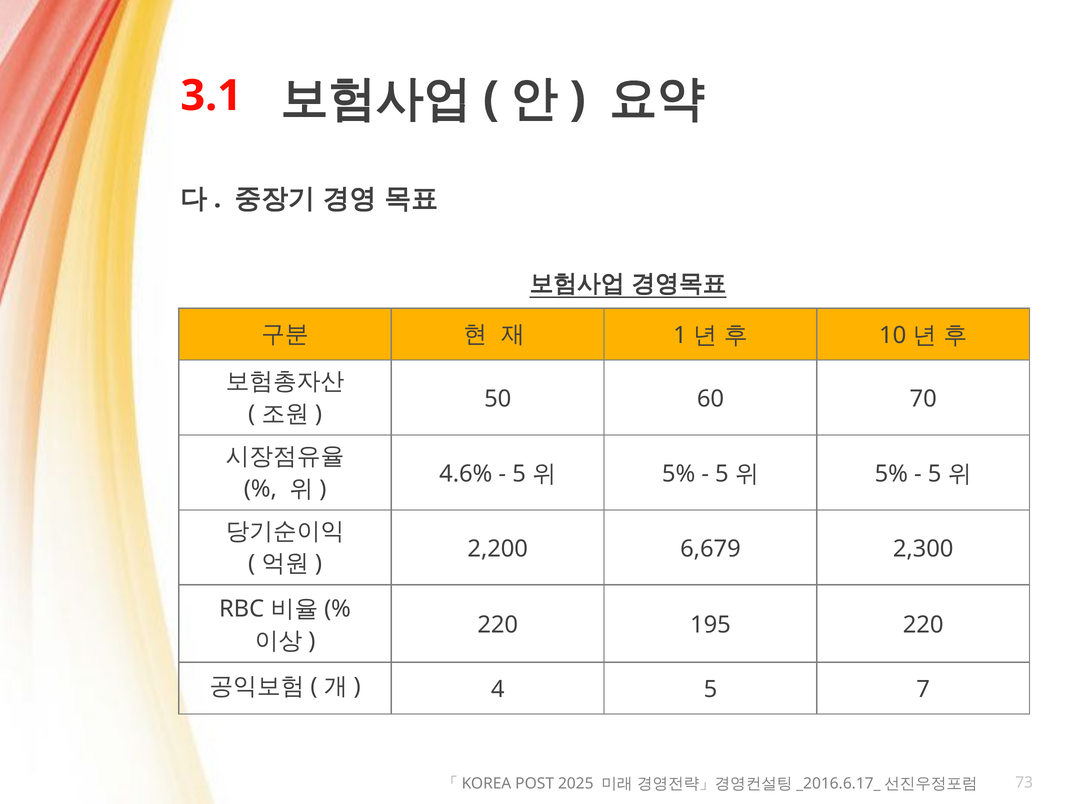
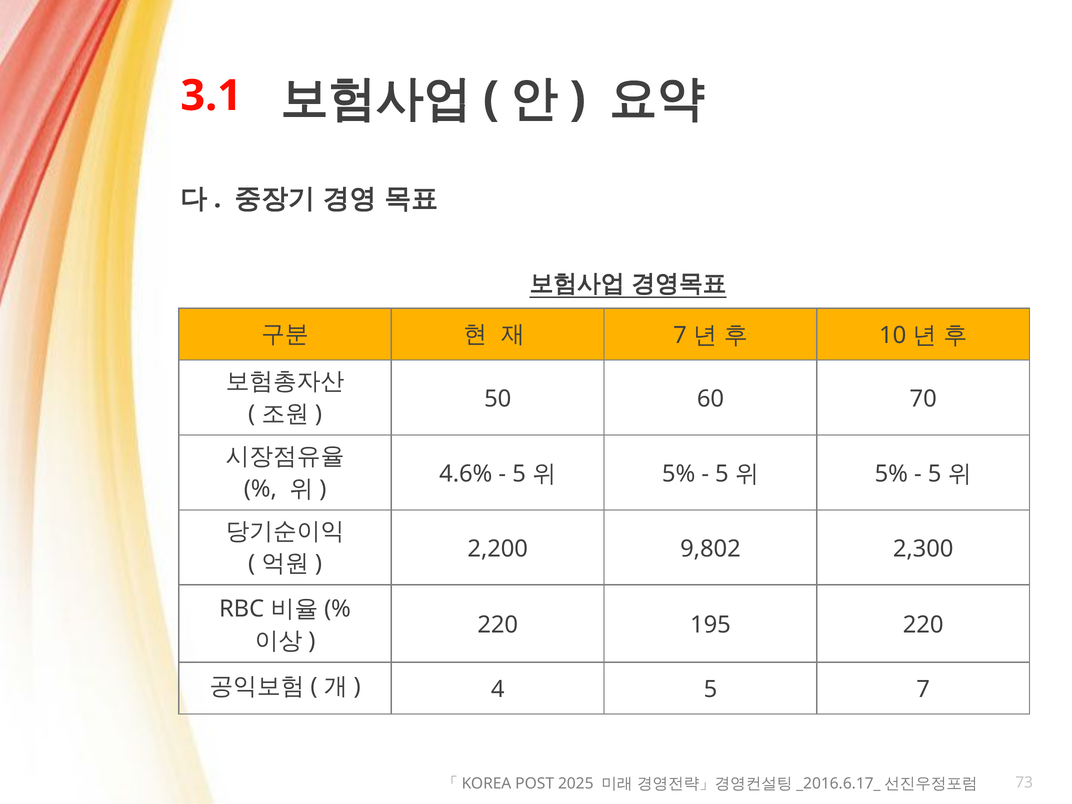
1: 1 -> 7 (680, 335)
6,679: 6,679 -> 9,802 (710, 549)
